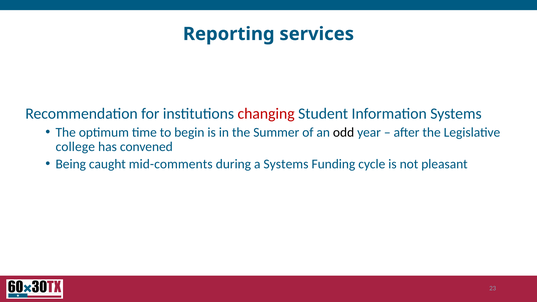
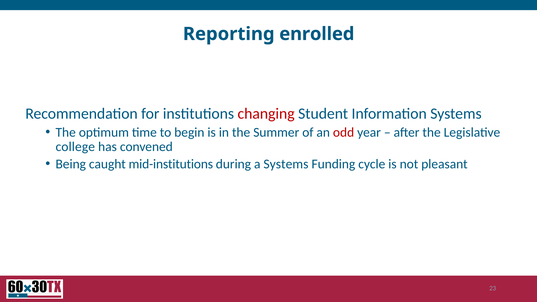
services: services -> enrolled (317, 34)
odd colour: black -> red (344, 132)
mid-comments: mid-comments -> mid-institutions (171, 164)
